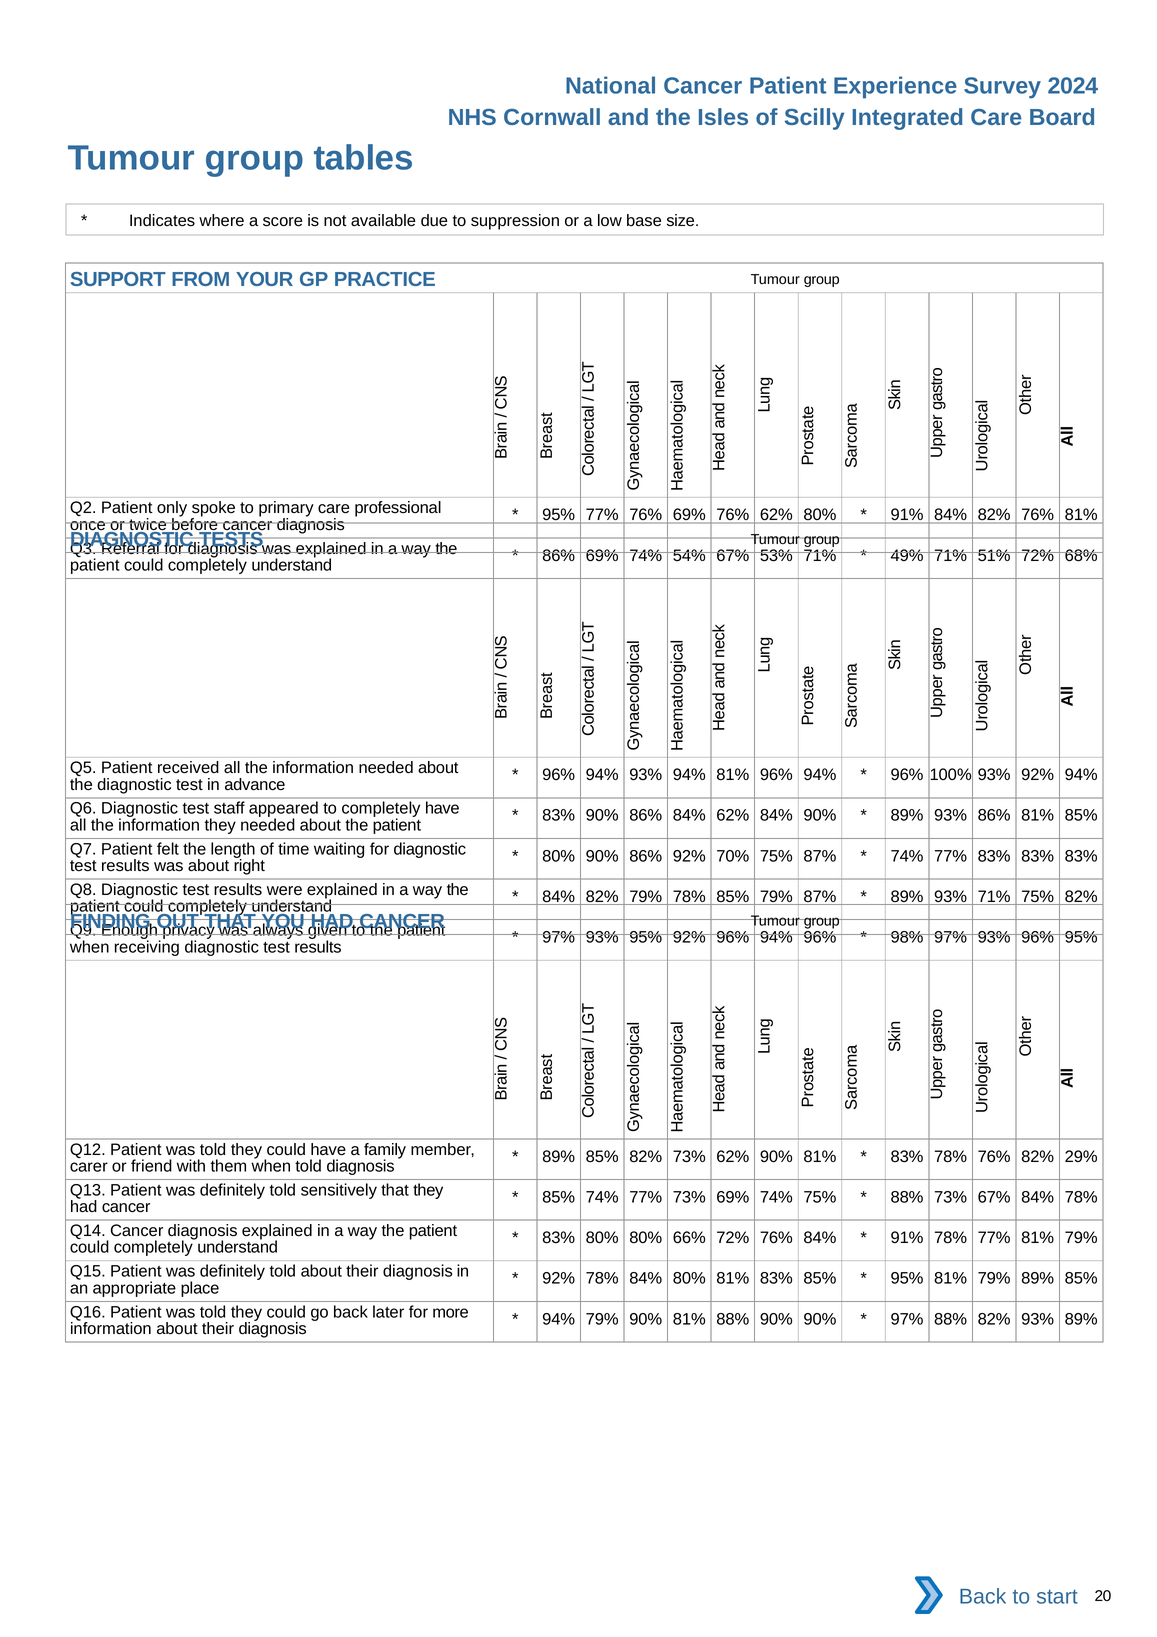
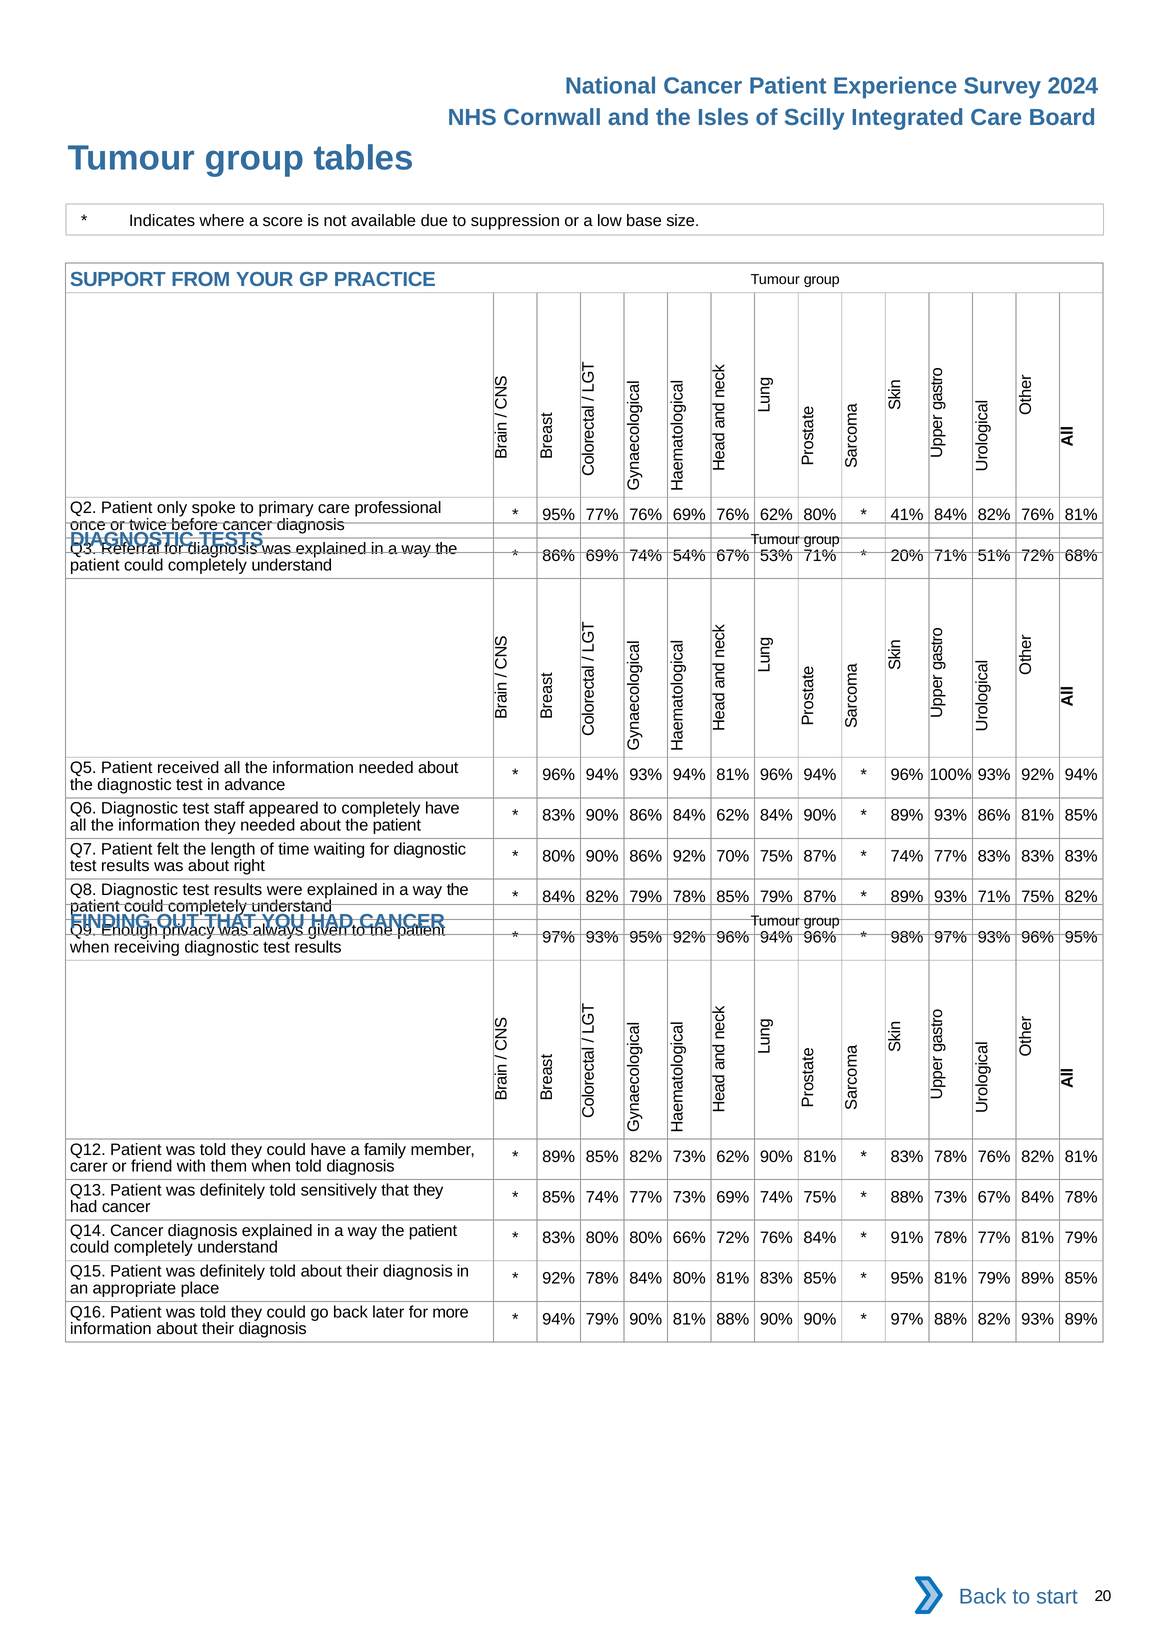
91%: 91% -> 41% (907, 515)
49%: 49% -> 20% (907, 556)
82% 29%: 29% -> 81% (1081, 1157)
